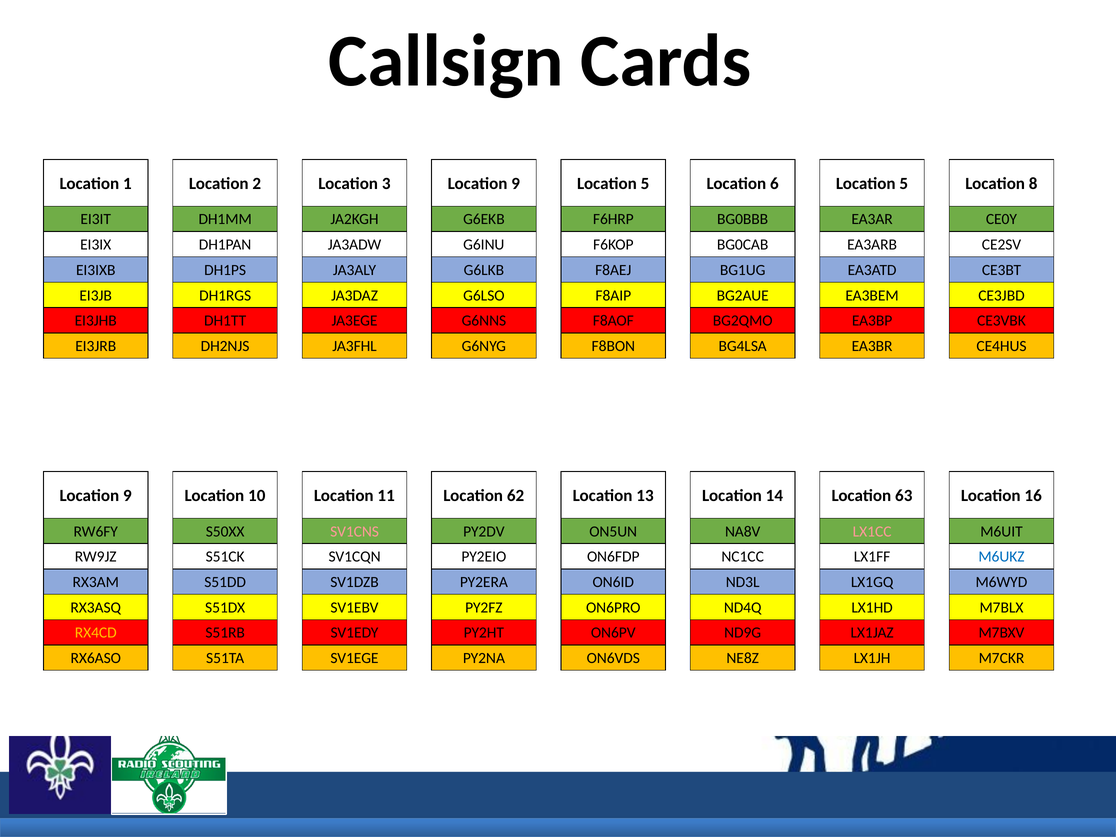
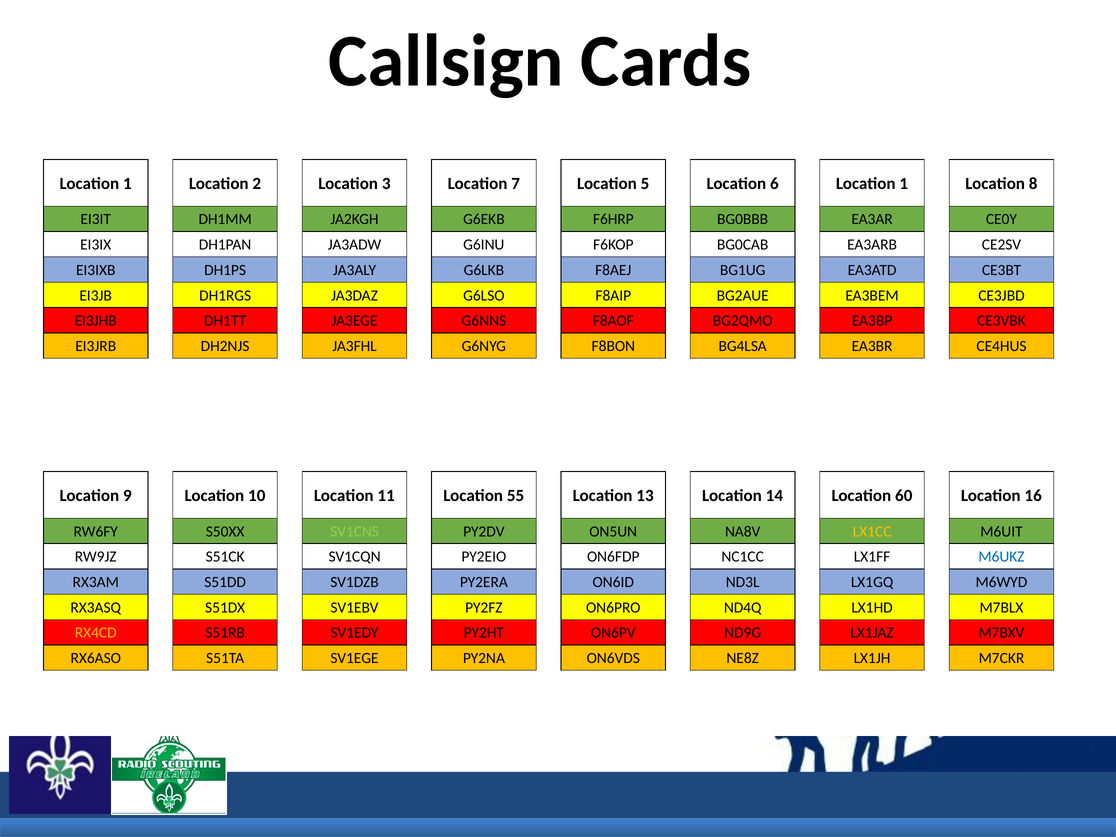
3 Location 9: 9 -> 7 (516, 183)
6 Location 5: 5 -> 1 (904, 183)
62: 62 -> 55 (516, 496)
63: 63 -> 60 (904, 496)
SV1CNS colour: pink -> light green (355, 531)
LX1CC colour: pink -> yellow (872, 531)
